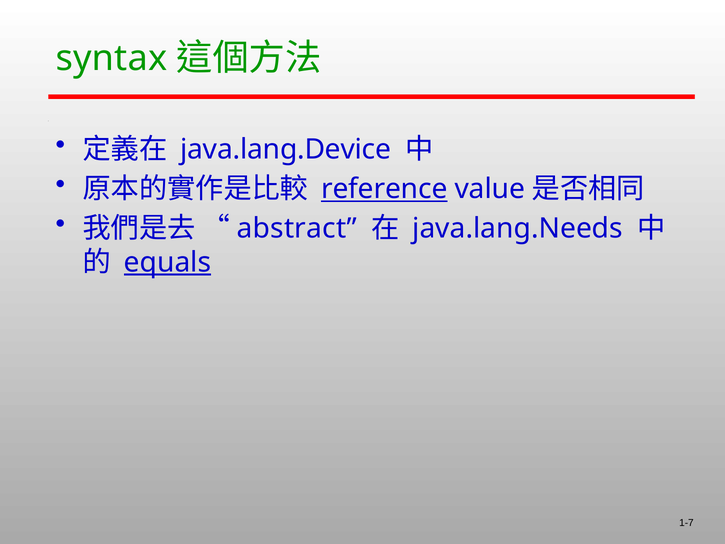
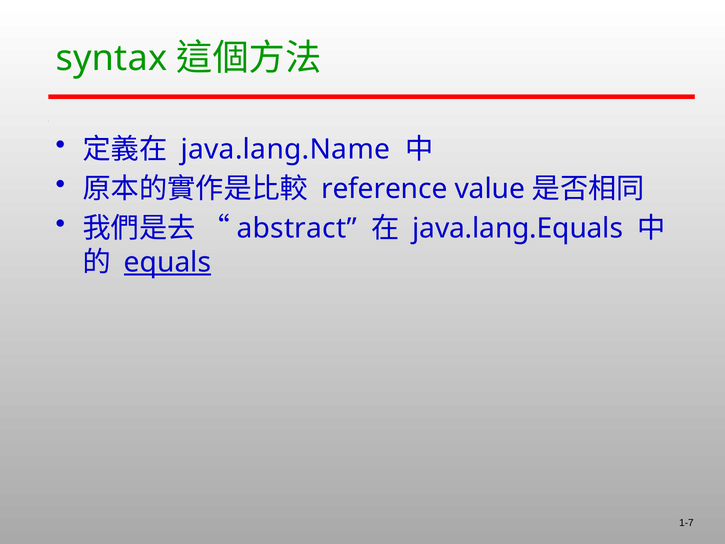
java.lang.Device: java.lang.Device -> java.lang.Name (285, 149)
reference underline: present -> none (384, 189)
java.lang.Needs: java.lang.Needs -> java.lang.Equals (518, 228)
